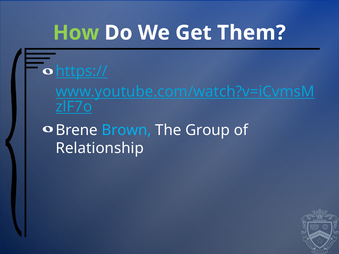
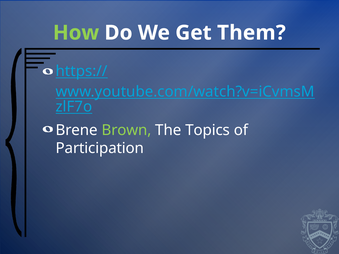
Brown colour: light blue -> light green (127, 130)
Group: Group -> Topics (208, 130)
Relationship: Relationship -> Participation (100, 148)
